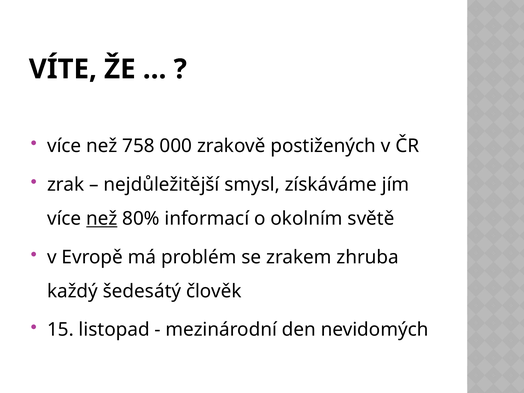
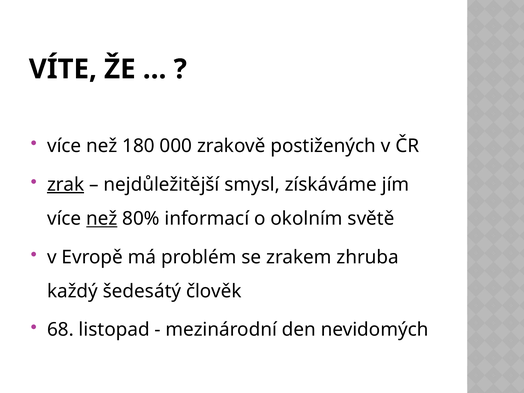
758: 758 -> 180 (138, 146)
zrak underline: none -> present (66, 185)
15: 15 -> 68 (60, 330)
